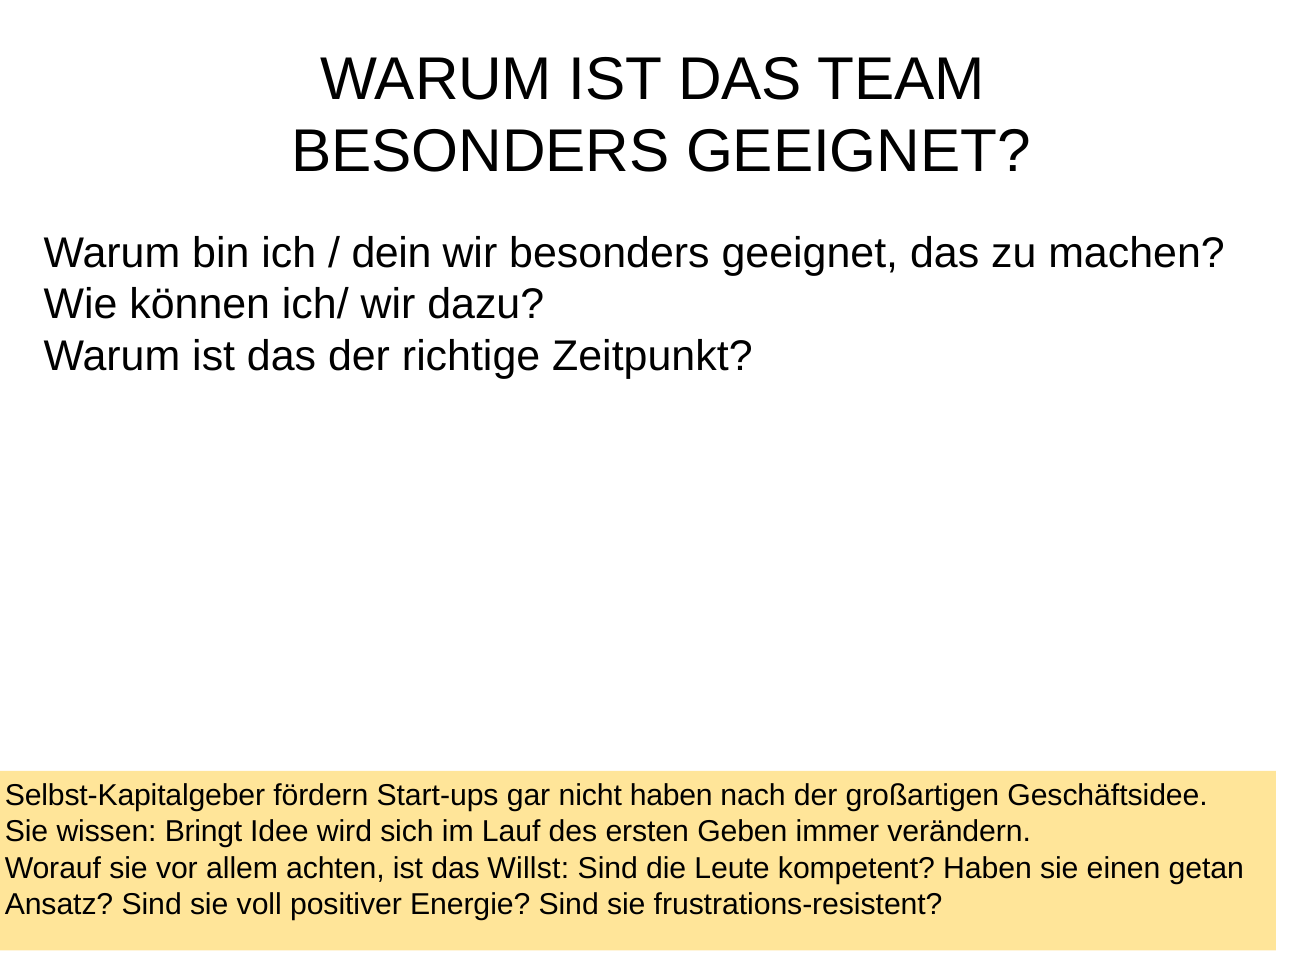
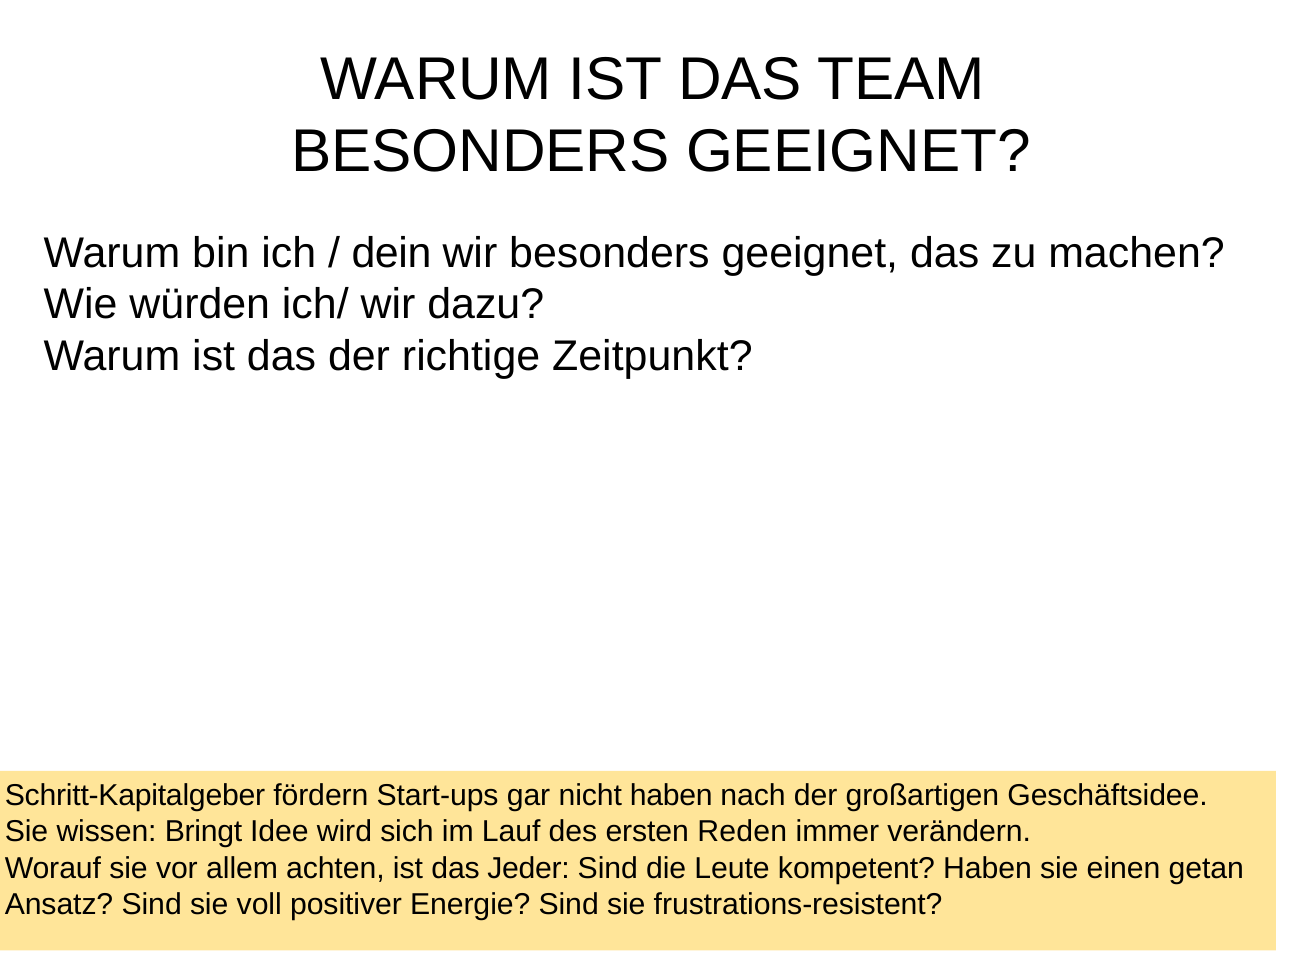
können: können -> würden (200, 305)
Selbst-Kapitalgeber: Selbst-Kapitalgeber -> Schritt-Kapitalgeber (135, 796)
Geben: Geben -> Reden (742, 832)
Willst: Willst -> Jeder (529, 868)
